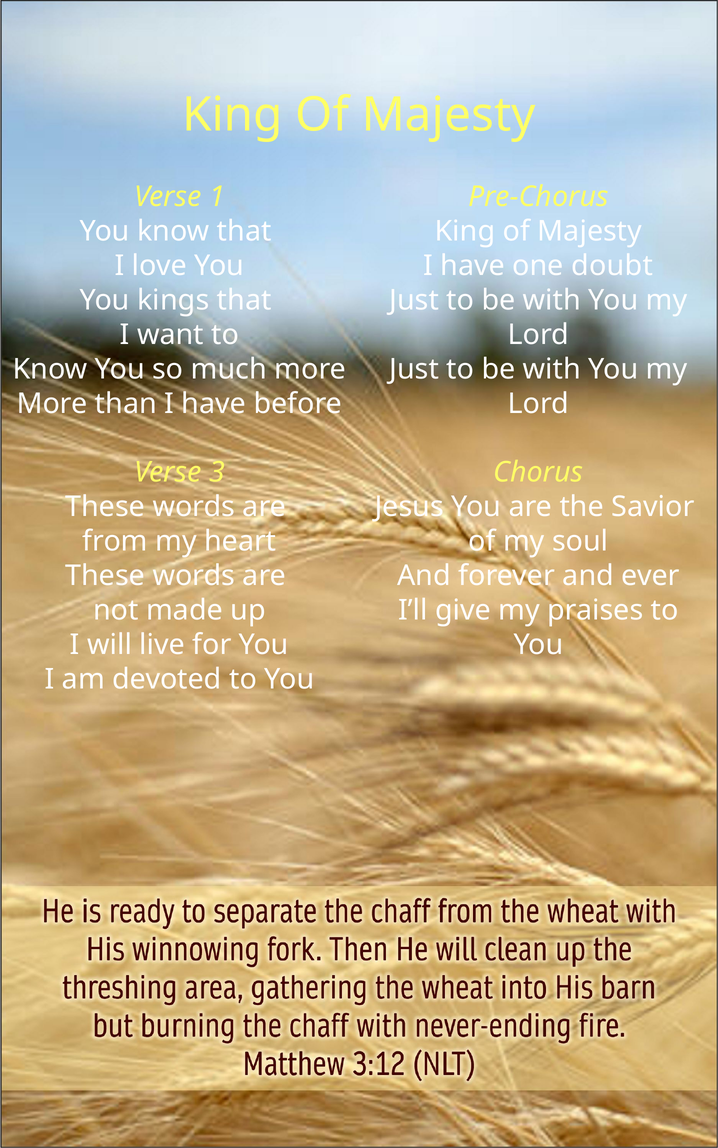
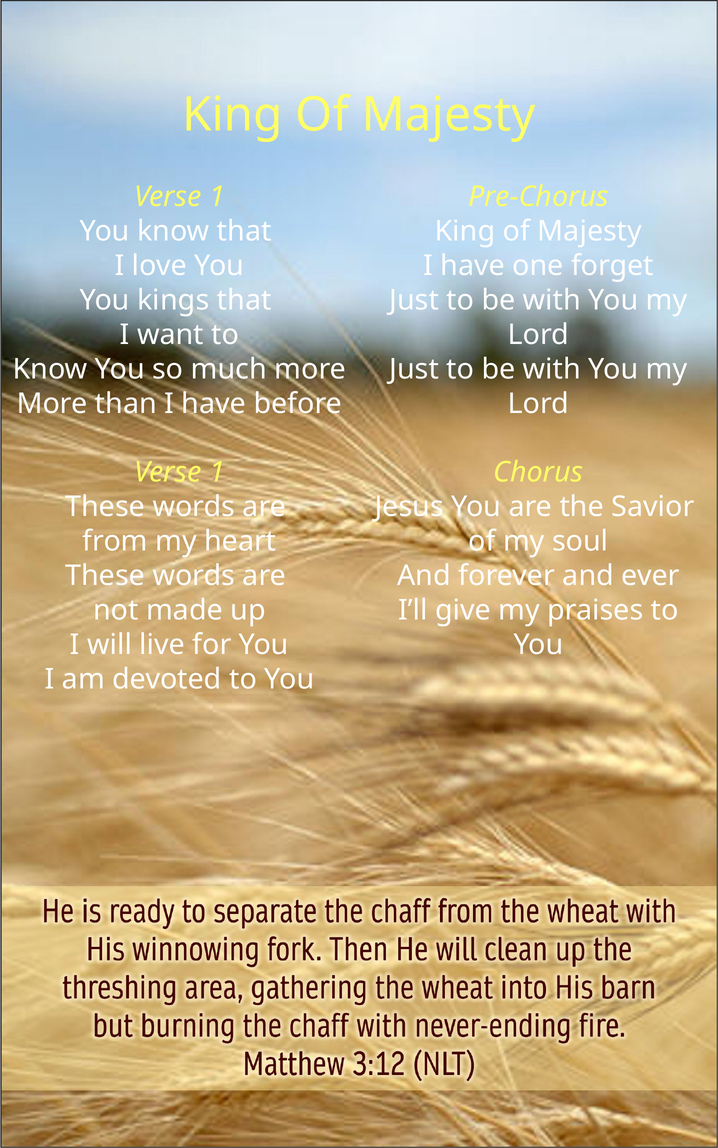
doubt: doubt -> forget (612, 266)
3: 3 -> 1 (217, 473)
